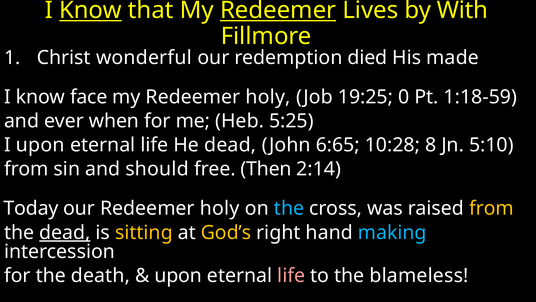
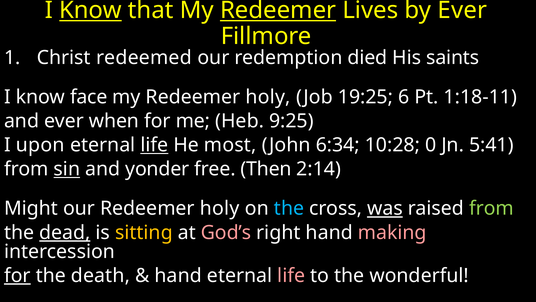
by With: With -> Ever (462, 10)
wonderful: wonderful -> redeemed (144, 58)
made: made -> saints (453, 58)
0: 0 -> 6 (404, 97)
1:18-59: 1:18-59 -> 1:18-11 (480, 97)
5:25: 5:25 -> 9:25 (291, 121)
life underline: none -> present (154, 145)
He dead: dead -> most (230, 145)
6:65: 6:65 -> 6:34 (338, 145)
8: 8 -> 0 (431, 145)
5:10: 5:10 -> 5:41 (491, 145)
sin underline: none -> present (67, 169)
should: should -> yonder (157, 169)
Today: Today -> Might (31, 208)
was underline: none -> present (385, 208)
from colour: yellow -> light green (491, 208)
God’s colour: yellow -> pink (226, 232)
making colour: light blue -> pink (392, 232)
for underline: none -> present (17, 275)
upon: upon -> hand (178, 275)
blameless: blameless -> wonderful (419, 275)
